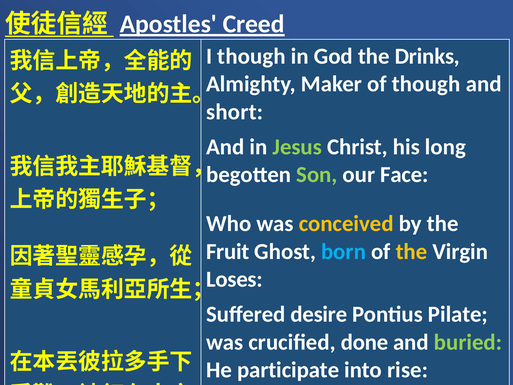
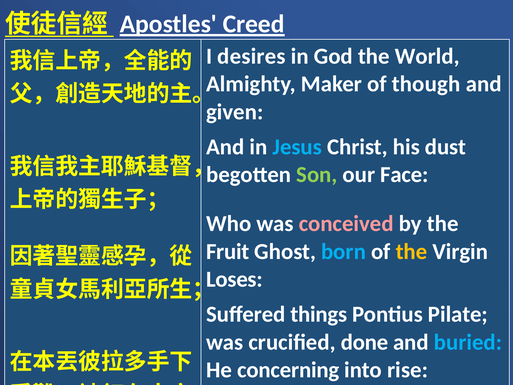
I though: though -> desires (251, 56)
Drinks: Drinks -> World (427, 56)
short: short -> given (235, 112)
Jesus colour: light green -> light blue (297, 147)
long: long -> dust (445, 147)
conceived colour: yellow -> pink (346, 224)
desire: desire -> things (319, 314)
buried colour: light green -> light blue (468, 342)
participate: participate -> concerning (288, 370)
